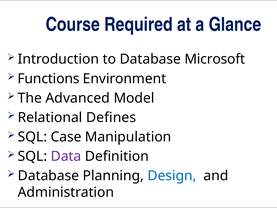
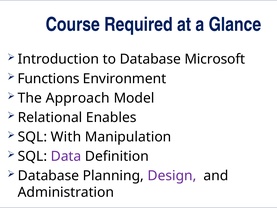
Advanced: Advanced -> Approach (78, 98)
Defines: Defines -> Enables (111, 117)
Case: Case -> With (66, 137)
Design colour: blue -> purple (172, 175)
